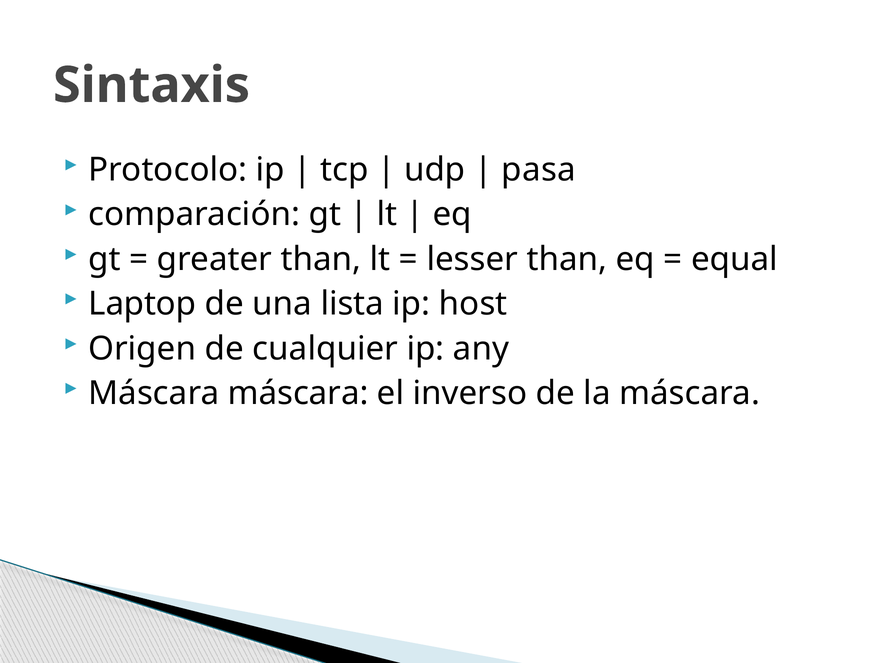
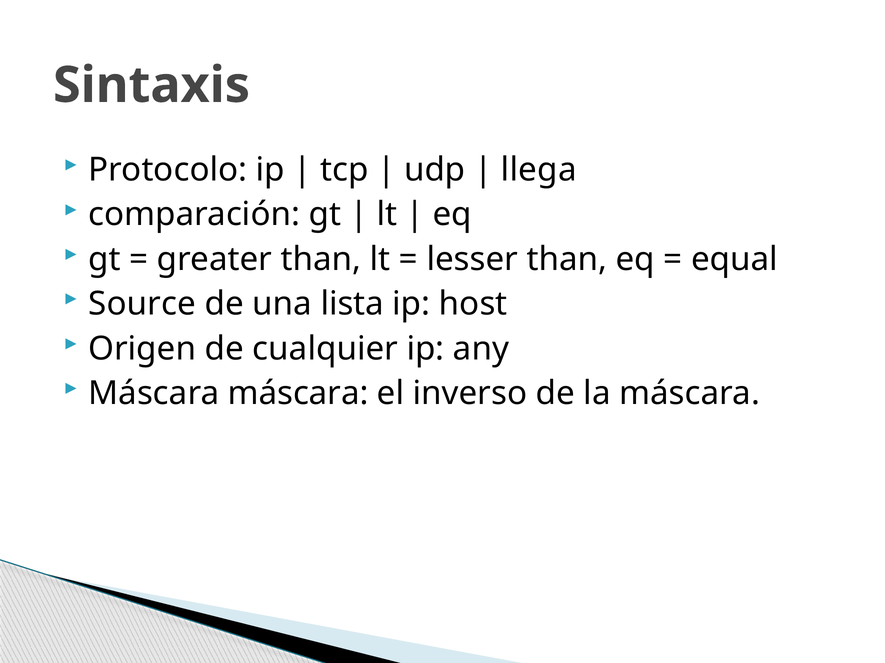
pasa: pasa -> llega (539, 170)
Laptop: Laptop -> Source (142, 304)
